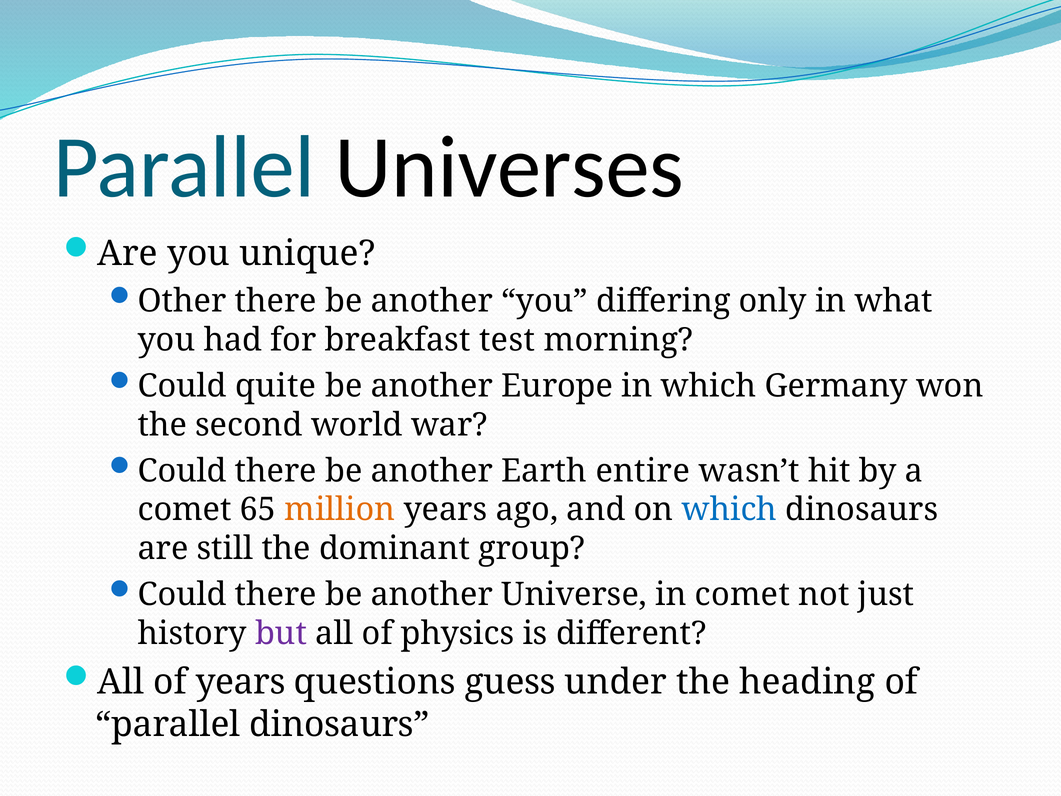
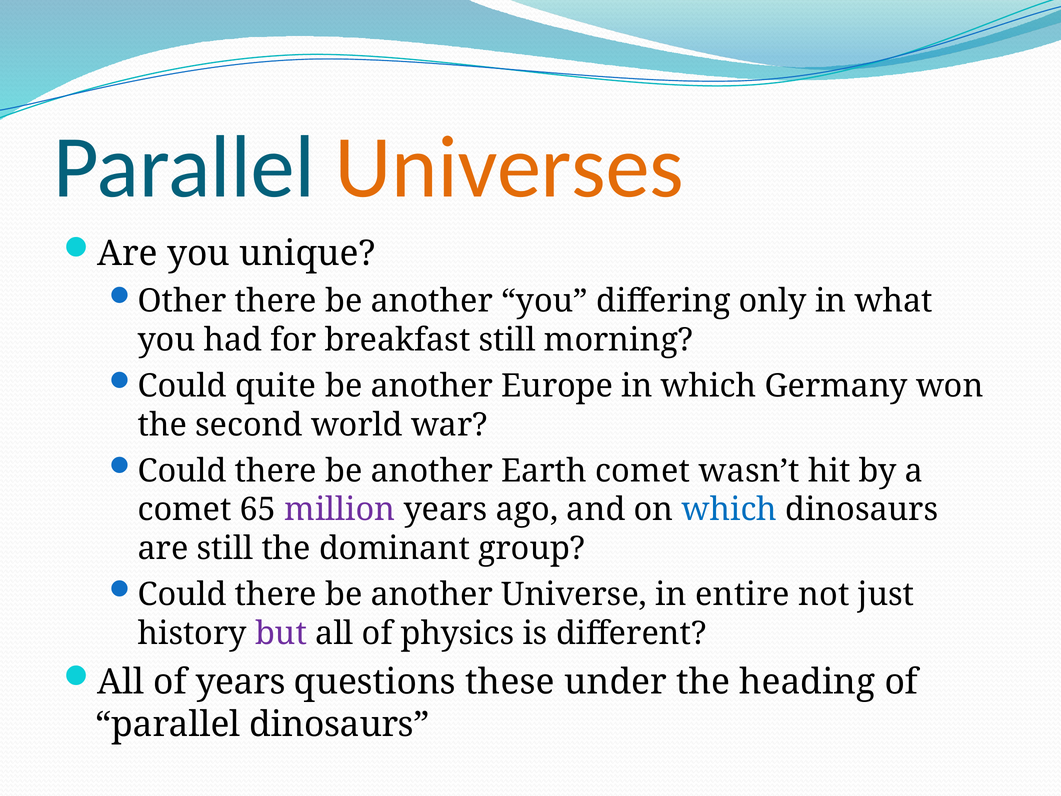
Universes colour: black -> orange (509, 167)
breakfast test: test -> still (507, 340)
Earth entire: entire -> comet (643, 471)
million colour: orange -> purple (340, 510)
in comet: comet -> entire (742, 594)
guess: guess -> these (510, 682)
